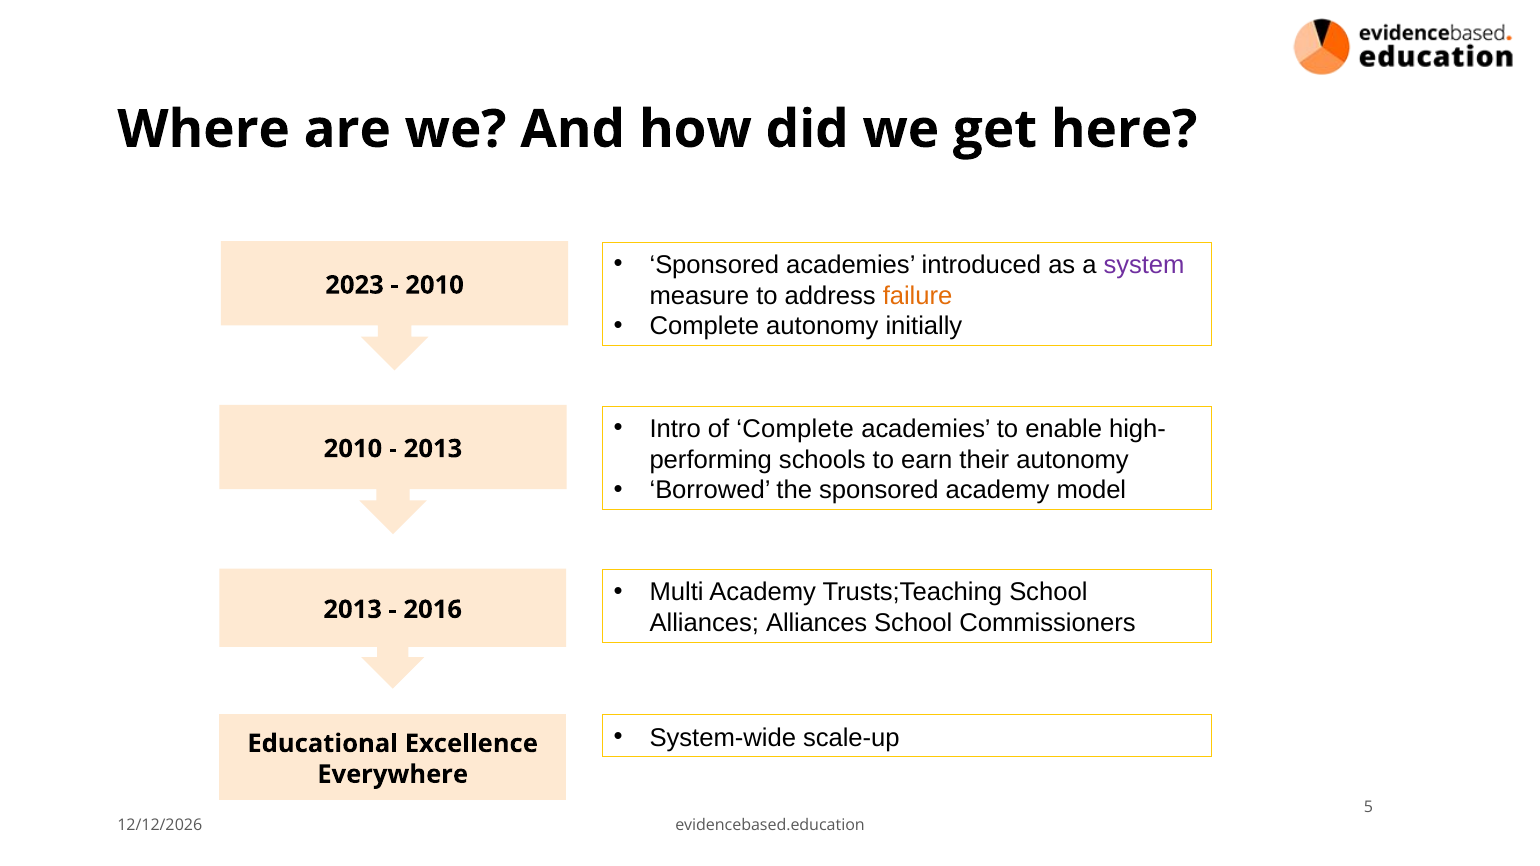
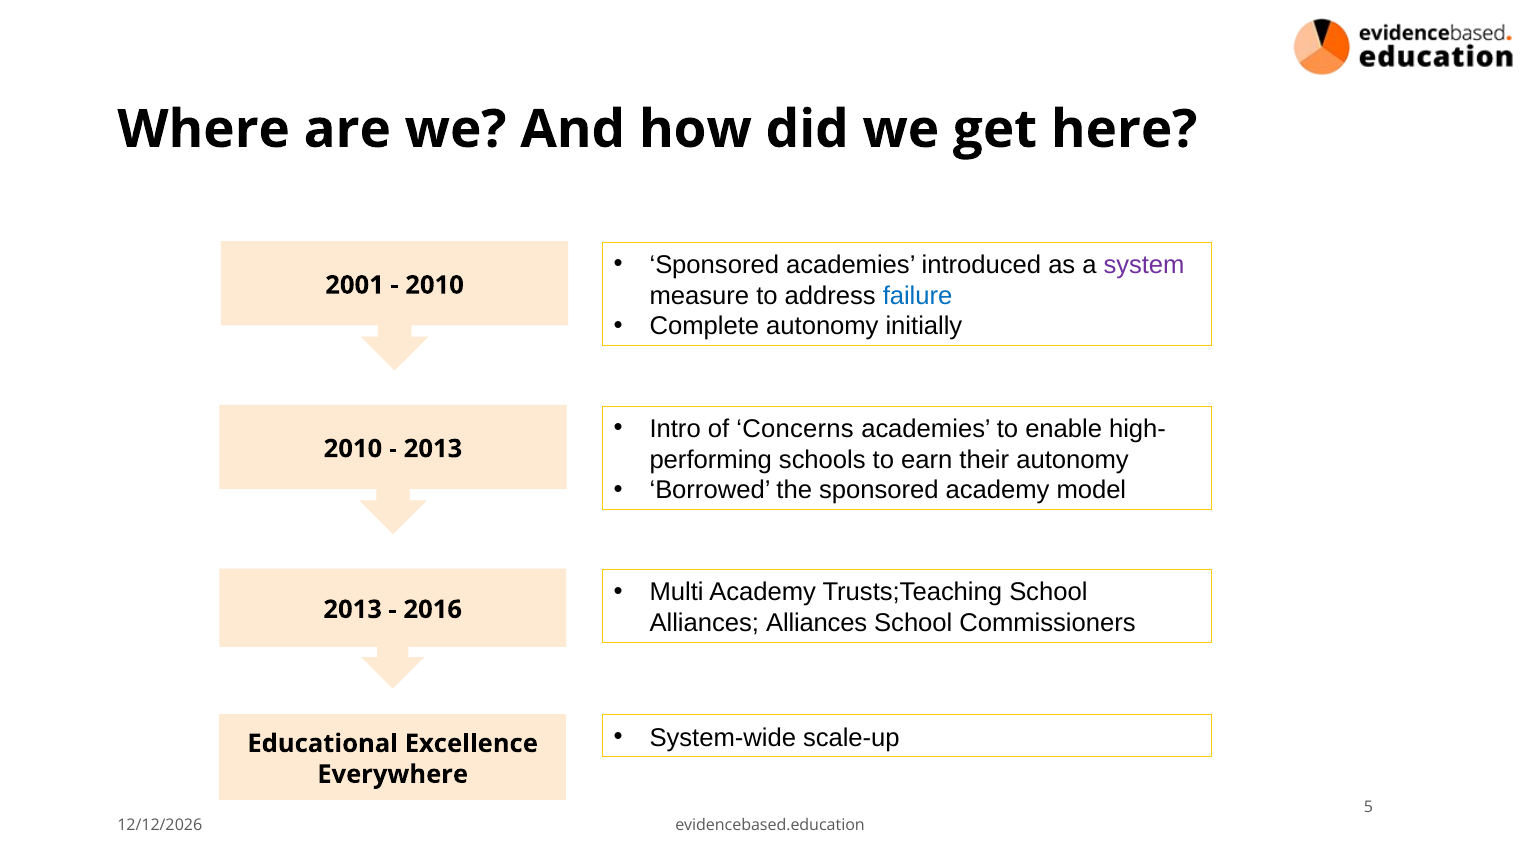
2023: 2023 -> 2001 (355, 285)
failure colour: orange -> blue (918, 296)
of Complete: Complete -> Concerns (795, 429)
